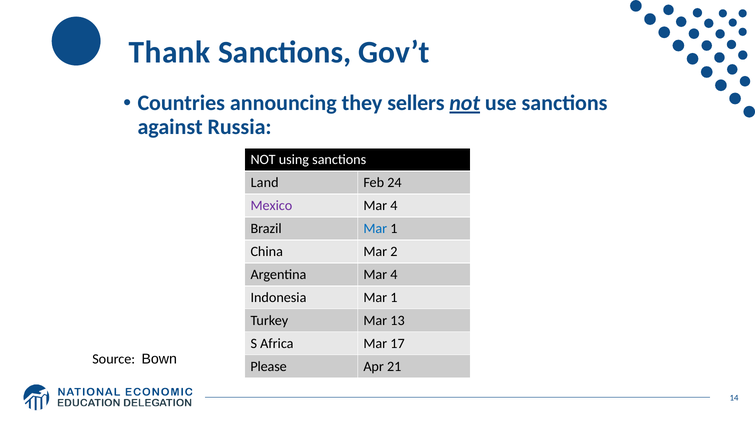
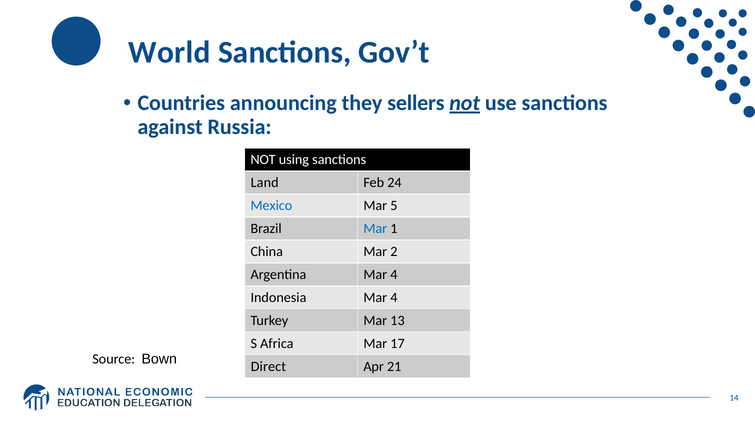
Thank: Thank -> World (170, 52)
Mexico colour: purple -> blue (271, 206)
4: 4 -> 5 (394, 206)
Indonesia Mar 1: 1 -> 4 (394, 297)
Please: Please -> Direct (268, 366)
